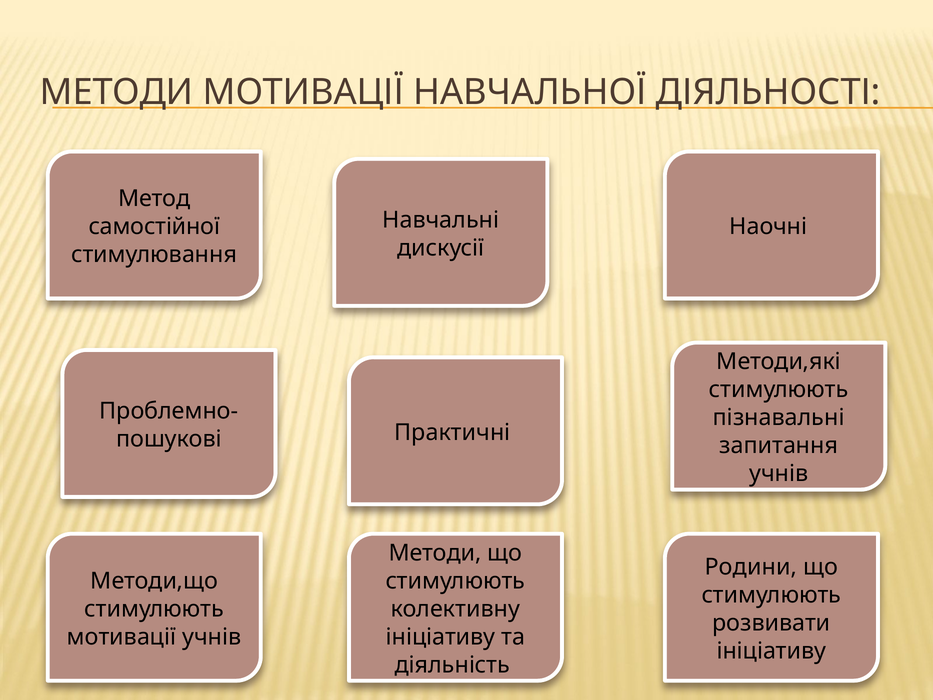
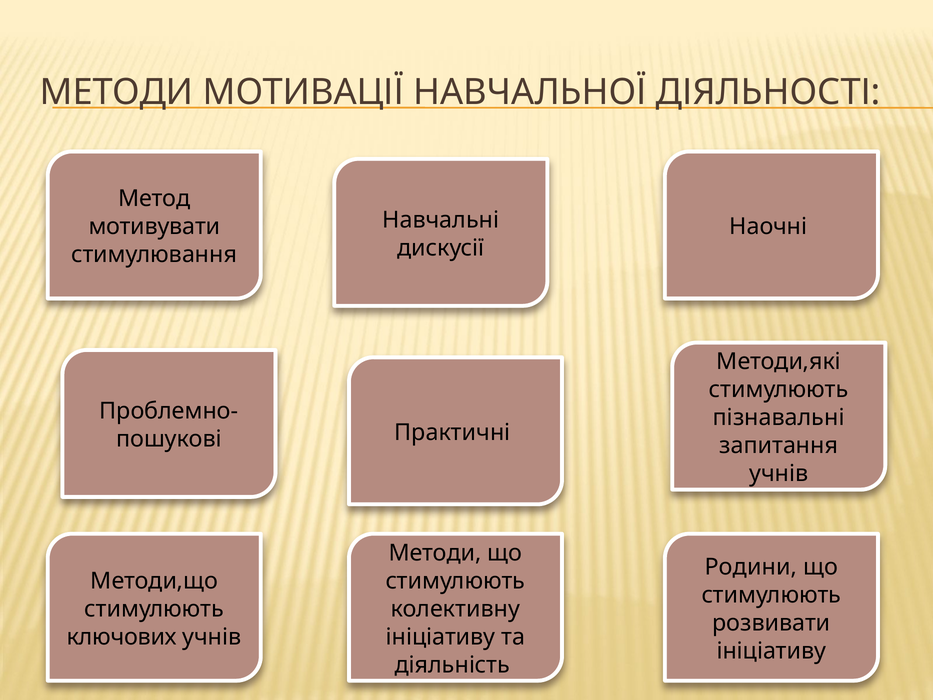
самостійної: самостійної -> мотивувати (154, 227)
мотивації: мотивації -> ключових (122, 637)
